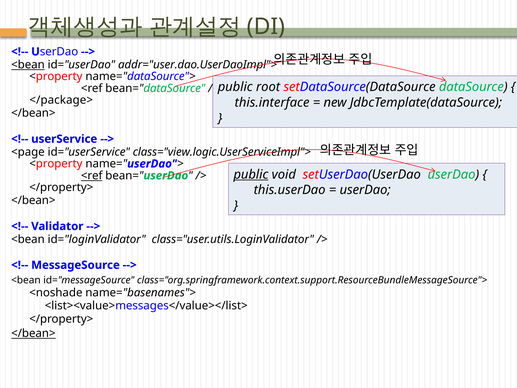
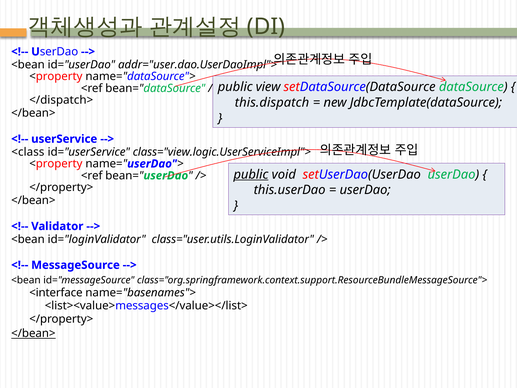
<bean underline: present -> none (28, 65)
root: root -> view (268, 87)
</package>: </package> -> </dispatch> (61, 100)
this.interface: this.interface -> this.dispatch (272, 102)
<page: <page -> <class (28, 152)
<ref underline: present -> none (92, 176)
<noshade: <noshade -> <interface (56, 293)
